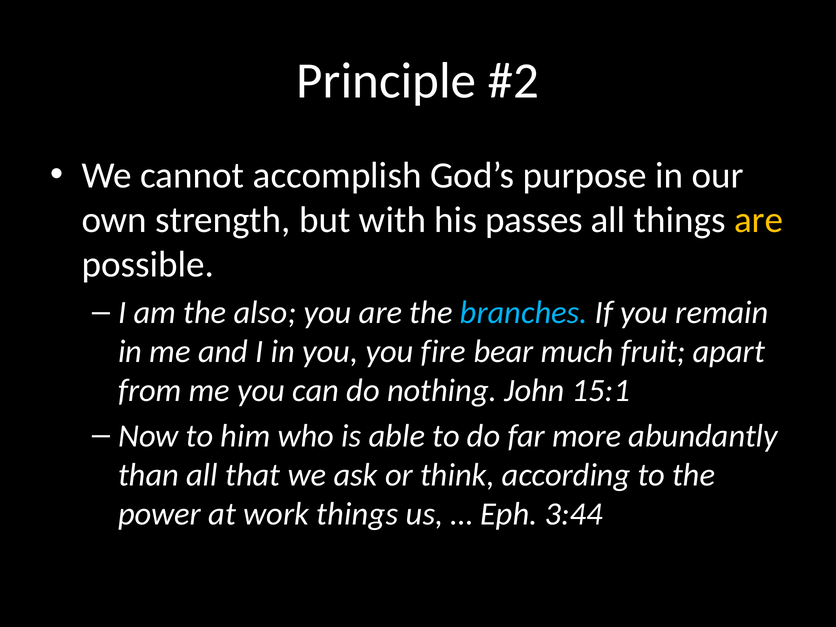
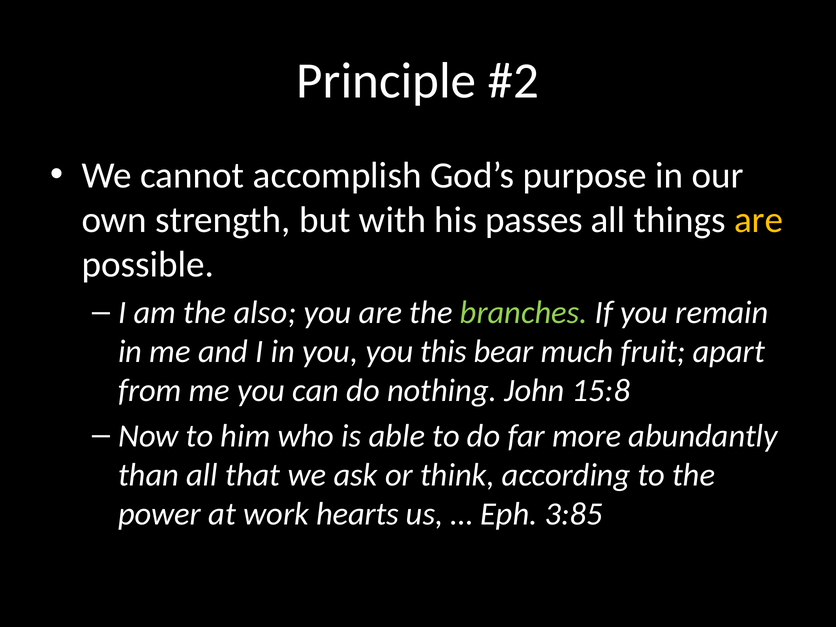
branches colour: light blue -> light green (524, 313)
fire: fire -> this (444, 352)
15:1: 15:1 -> 15:8 (601, 390)
work things: things -> hearts (358, 514)
3:44: 3:44 -> 3:85 (574, 514)
